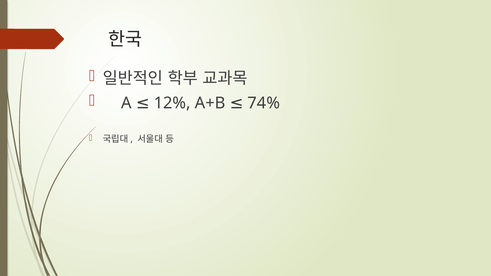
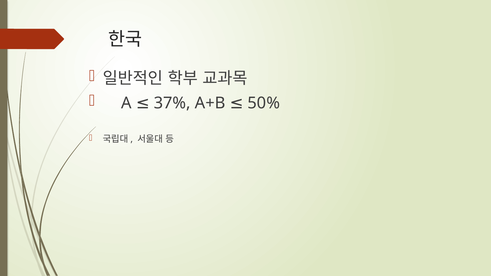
12%: 12% -> 37% (172, 103)
74%: 74% -> 50% (264, 103)
